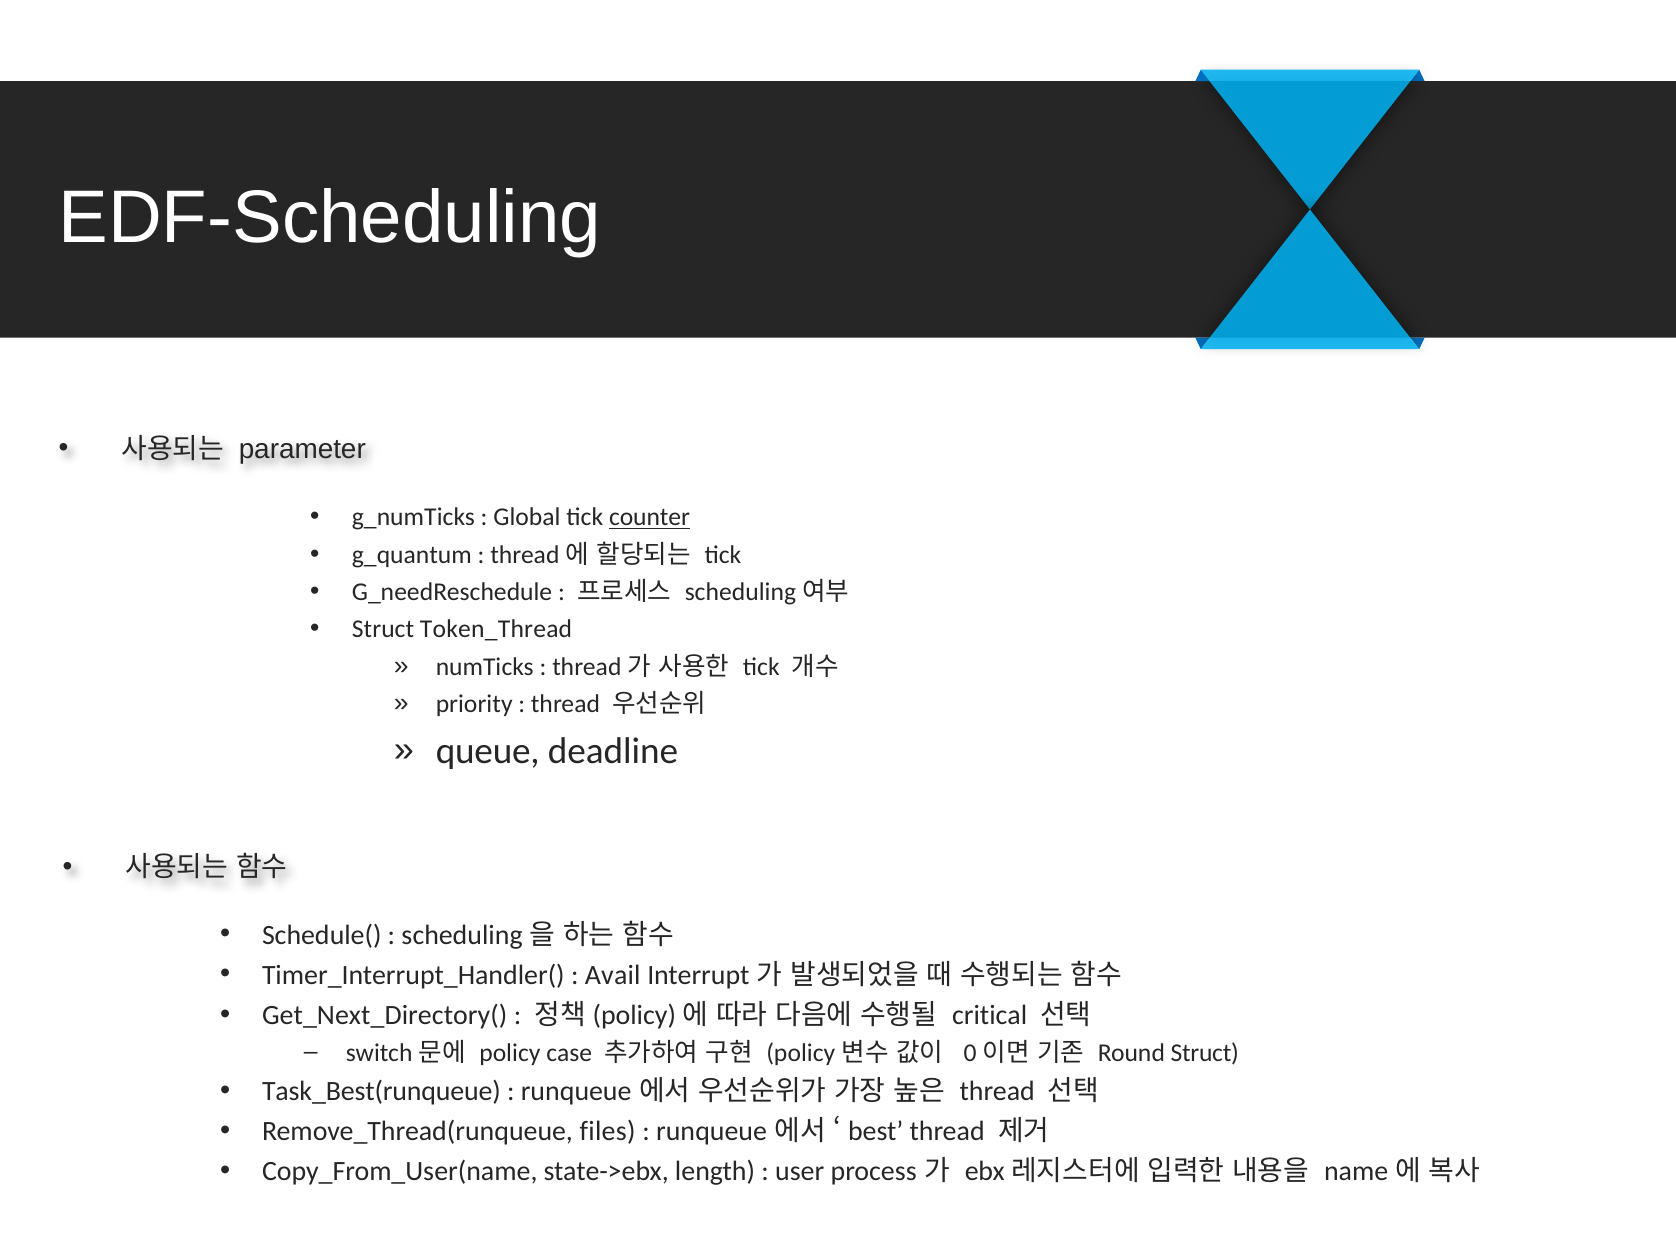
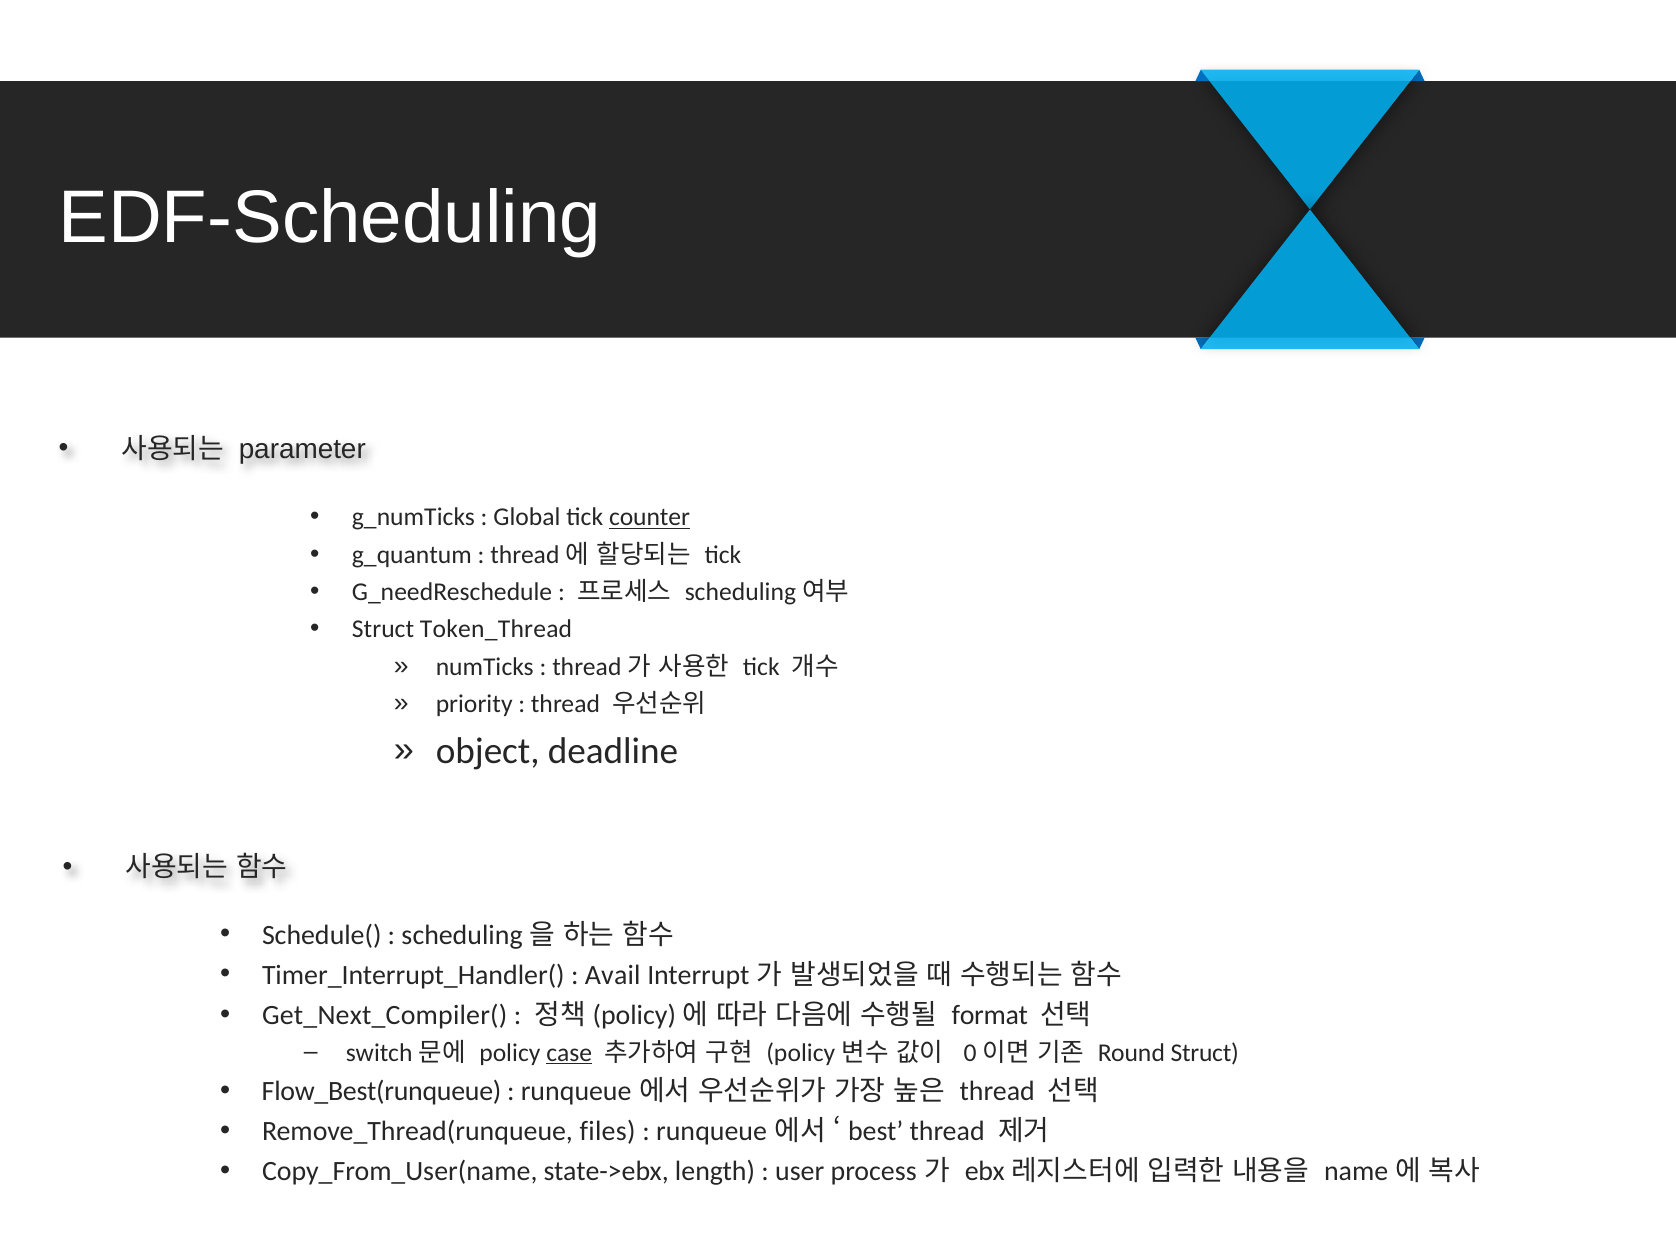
queue: queue -> object (488, 751)
Get_Next_Directory(: Get_Next_Directory( -> Get_Next_Compiler( (385, 1015)
critical: critical -> format (990, 1015)
case underline: none -> present (569, 1053)
Task_Best(runqueue: Task_Best(runqueue -> Flow_Best(runqueue (382, 1091)
